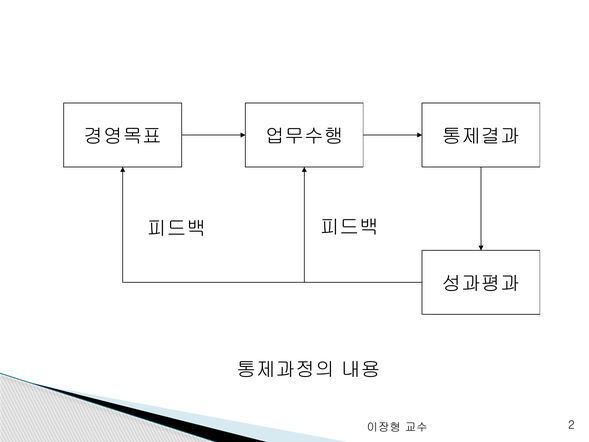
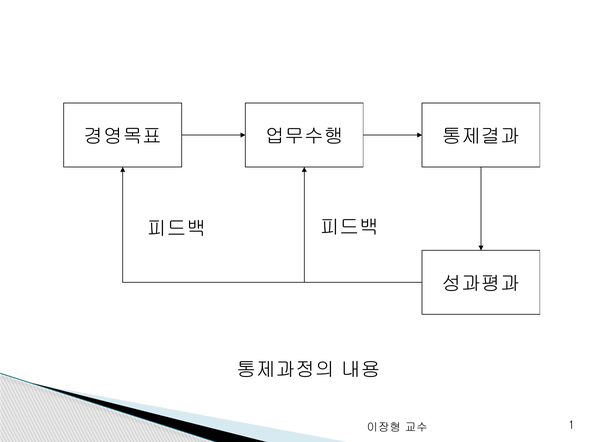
2: 2 -> 1 (571, 425)
